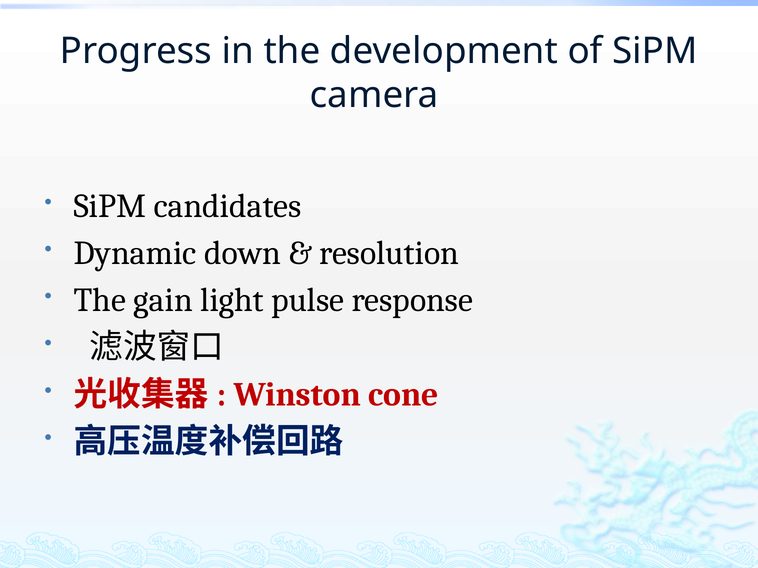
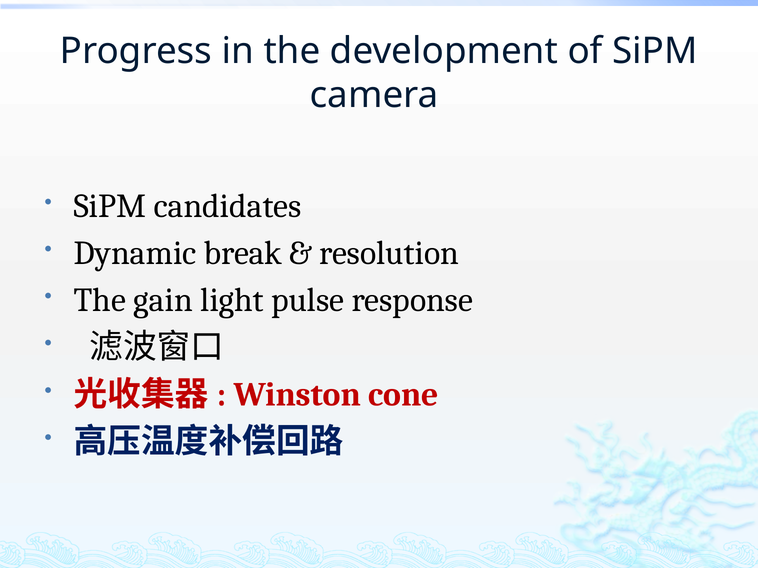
down: down -> break (243, 253)
